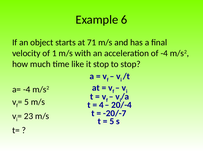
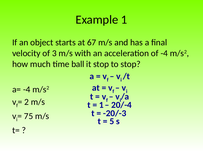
Example 6: 6 -> 1 (124, 20)
71: 71 -> 67 (92, 43)
1: 1 -> 3 (54, 53)
like: like -> ball (78, 64)
5: 5 -> 2 (27, 102)
4: 4 -> 1 (101, 105)
-20/-7: -20/-7 -> -20/-3 (115, 113)
23: 23 -> 75 (29, 116)
